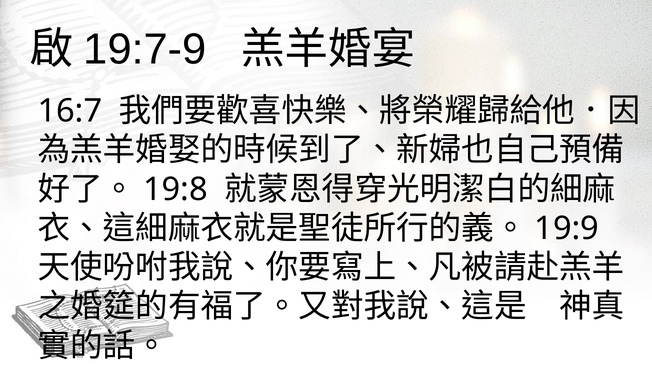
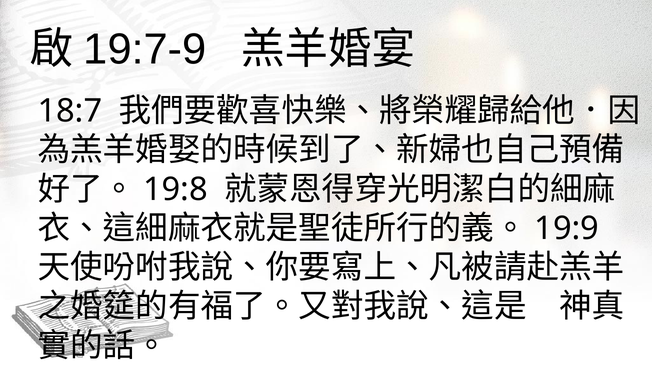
16:7: 16:7 -> 18:7 (70, 111)
